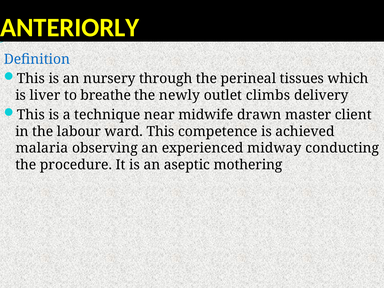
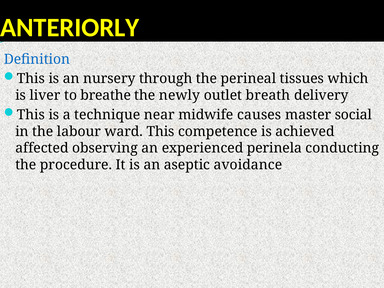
climbs: climbs -> breath (268, 95)
drawn: drawn -> causes (259, 115)
client: client -> social (353, 115)
malaria: malaria -> affected (42, 148)
midway: midway -> perinela (274, 148)
mothering: mothering -> avoidance (248, 165)
